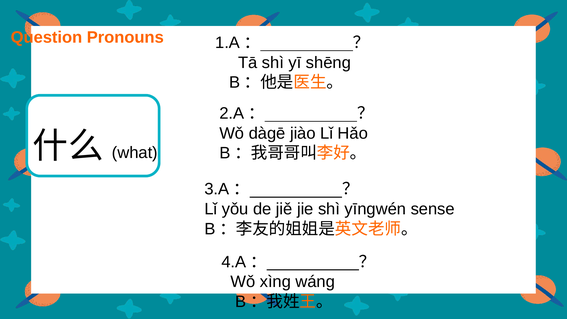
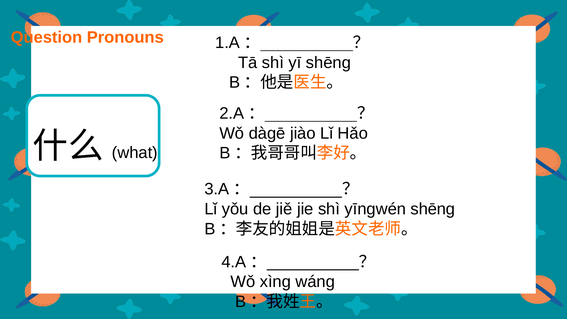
yīngwén sense: sense -> shēng (433, 209)
